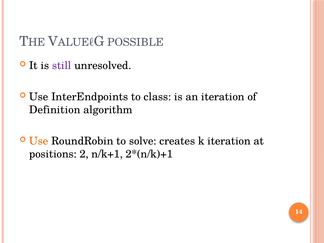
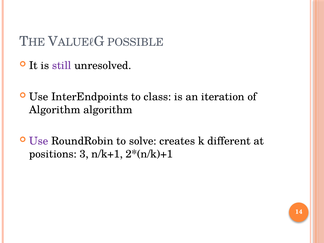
Definition: Definition -> Algorithm (55, 110)
Use colour: orange -> purple (39, 141)
k iteration: iteration -> different (229, 141)
2: 2 -> 3 (84, 154)
